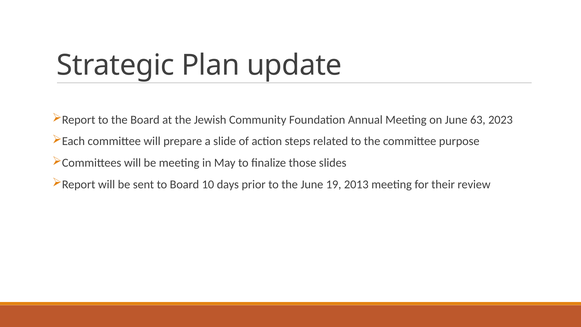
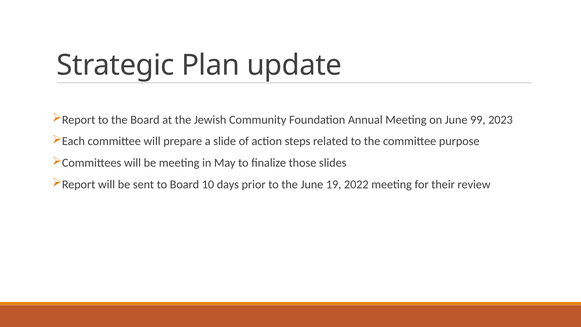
63: 63 -> 99 (478, 120)
2013: 2013 -> 2022 (356, 184)
